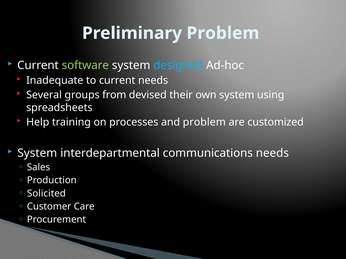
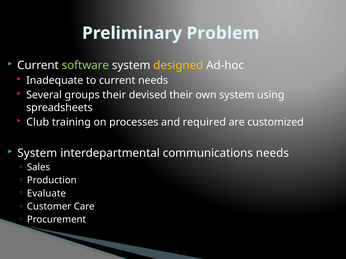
designed colour: light blue -> yellow (178, 65)
groups from: from -> their (114, 95)
Help: Help -> Club (38, 122)
and problem: problem -> required (204, 122)
Solicited: Solicited -> Evaluate (46, 194)
